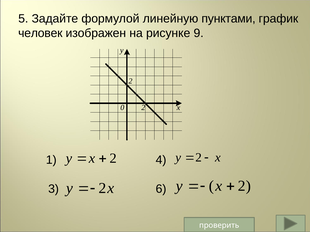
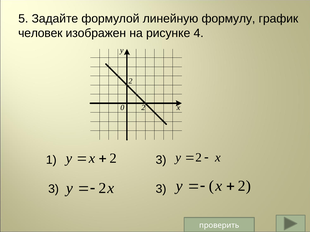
пунктами: пунктами -> формулу (228, 19)
9: 9 -> 4 (199, 33)
1 4: 4 -> 3 (161, 160)
6: 6 -> 3 (161, 189)
